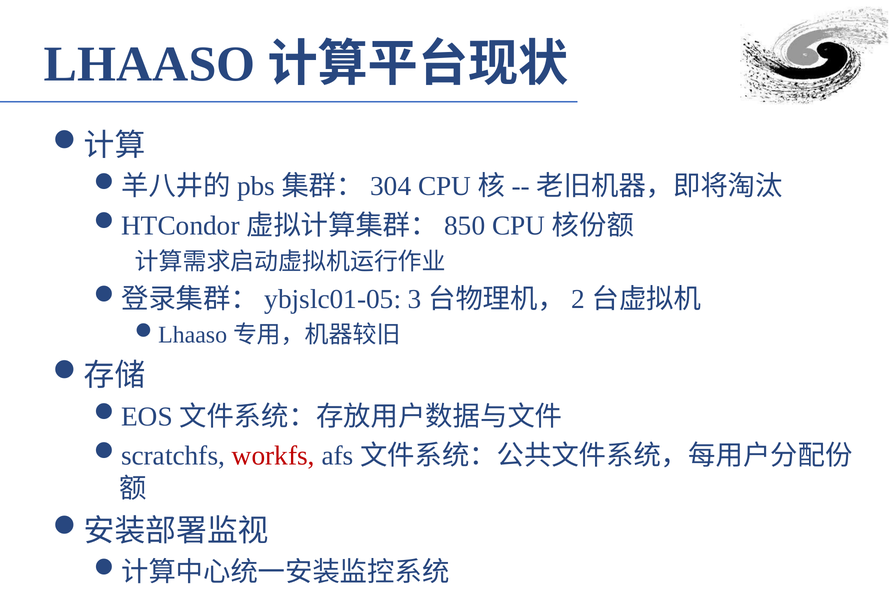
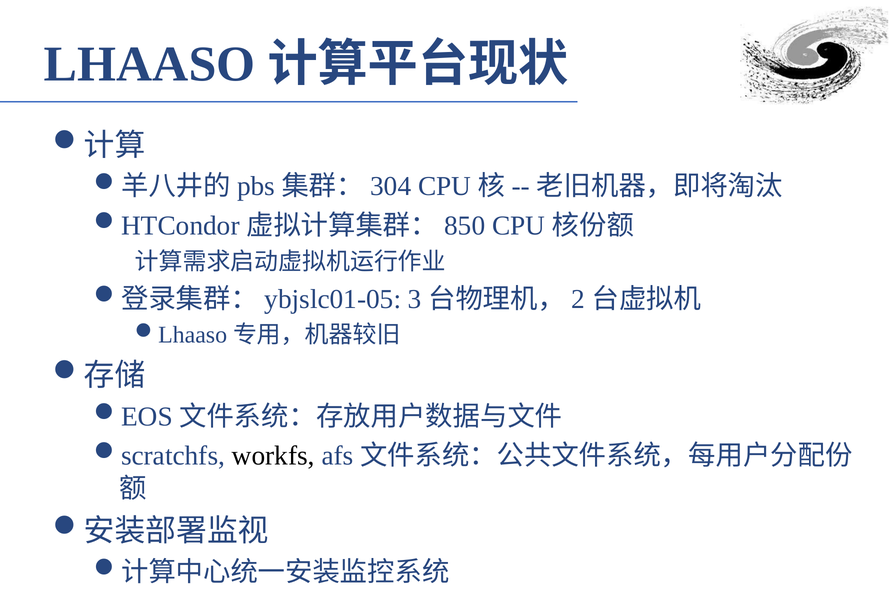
workfs colour: red -> black (273, 456)
